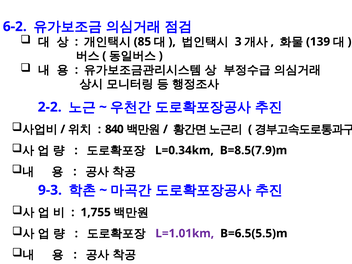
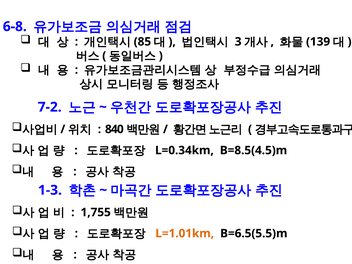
6-2: 6-2 -> 6-8 (15, 27)
2-2: 2-2 -> 7-2 (50, 107)
B=8.5(7.9)m: B=8.5(7.9)m -> B=8.5(4.5)m (254, 150)
9-3: 9-3 -> 1-3 (50, 190)
L=1.01km colour: purple -> orange (185, 233)
